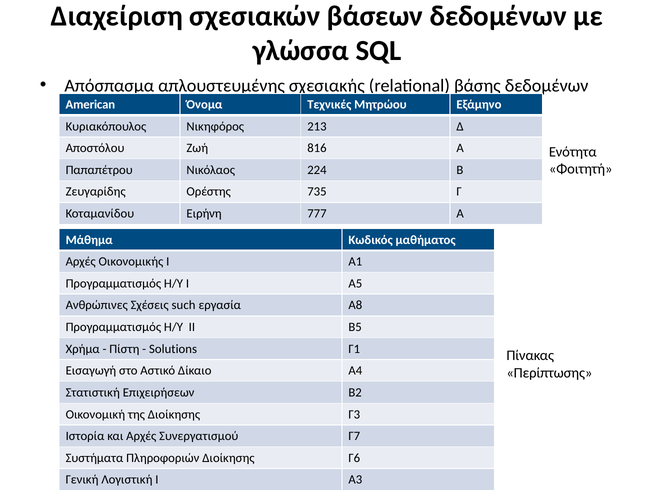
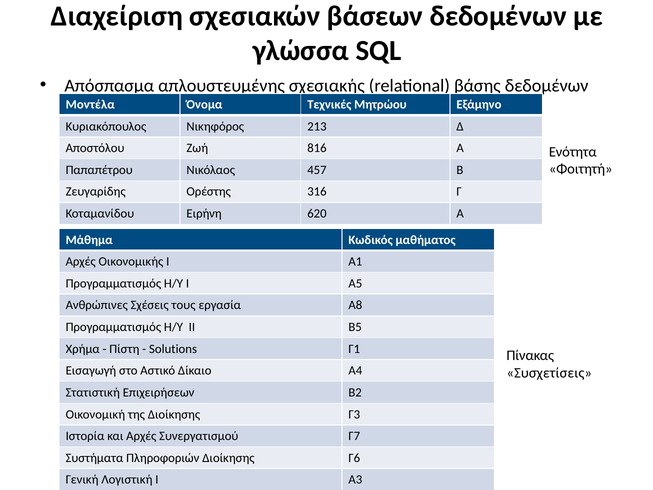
American: American -> Μοντέλα (90, 105)
224: 224 -> 457 (317, 170)
735: 735 -> 316 (317, 192)
777: 777 -> 620 (317, 214)
such: such -> τους (184, 305)
Περίπτωσης: Περίπτωσης -> Συσχετίσεις (549, 373)
